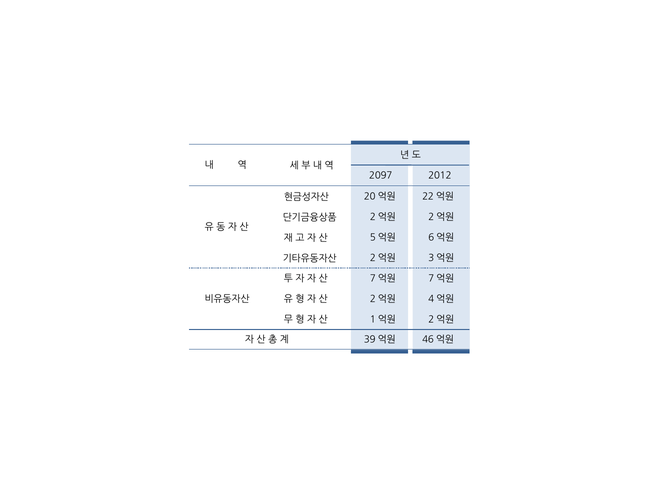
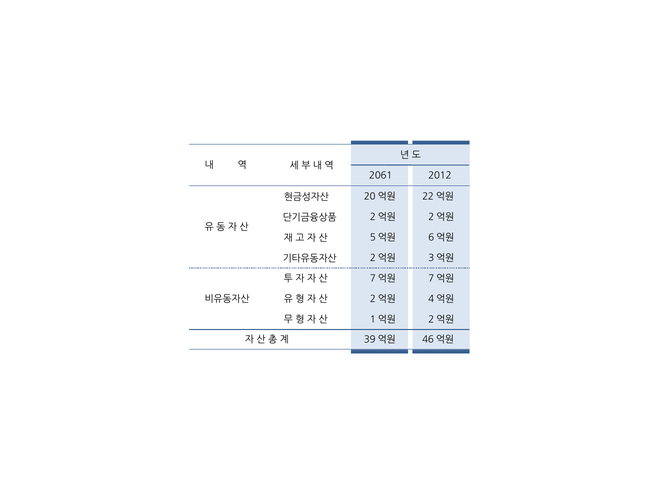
2097: 2097 -> 2061 (381, 176)
